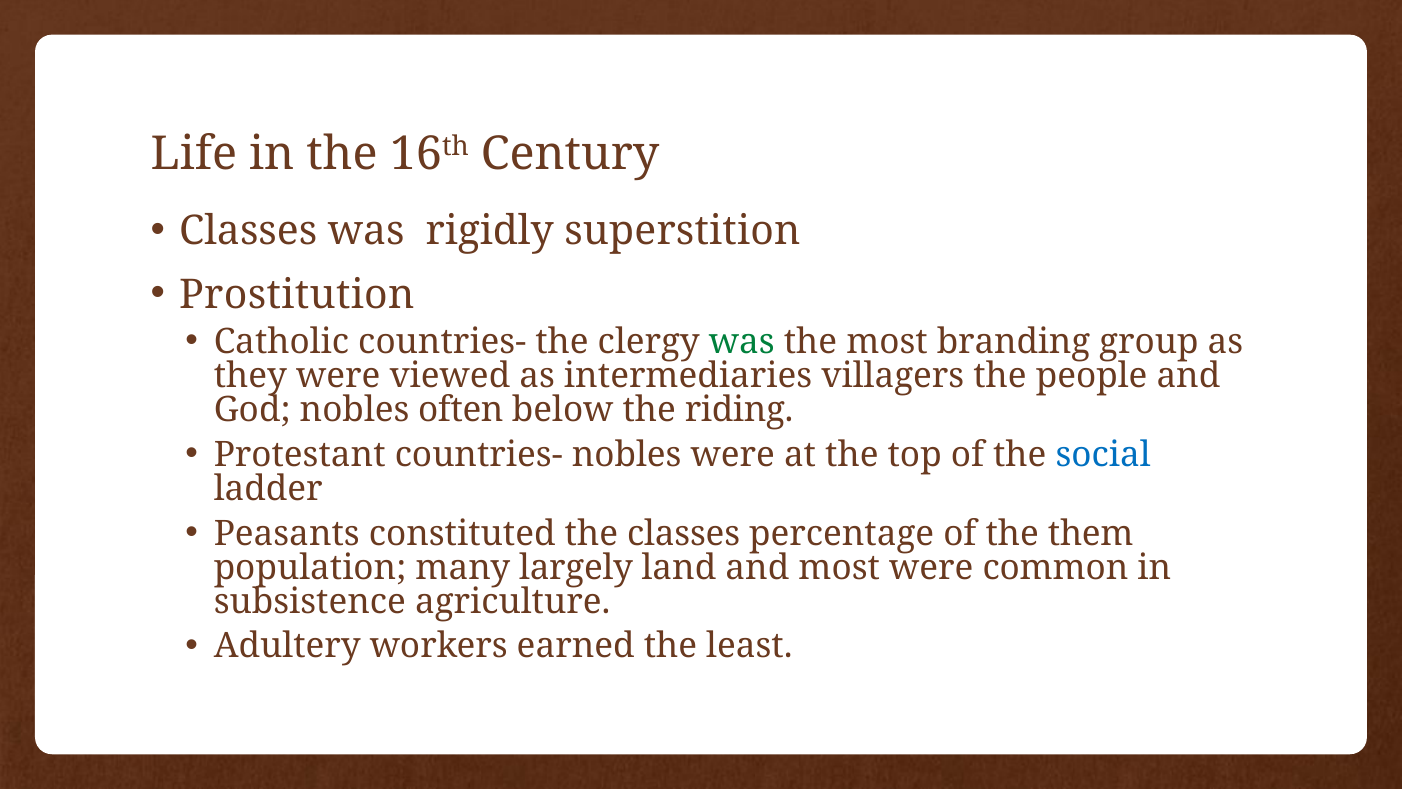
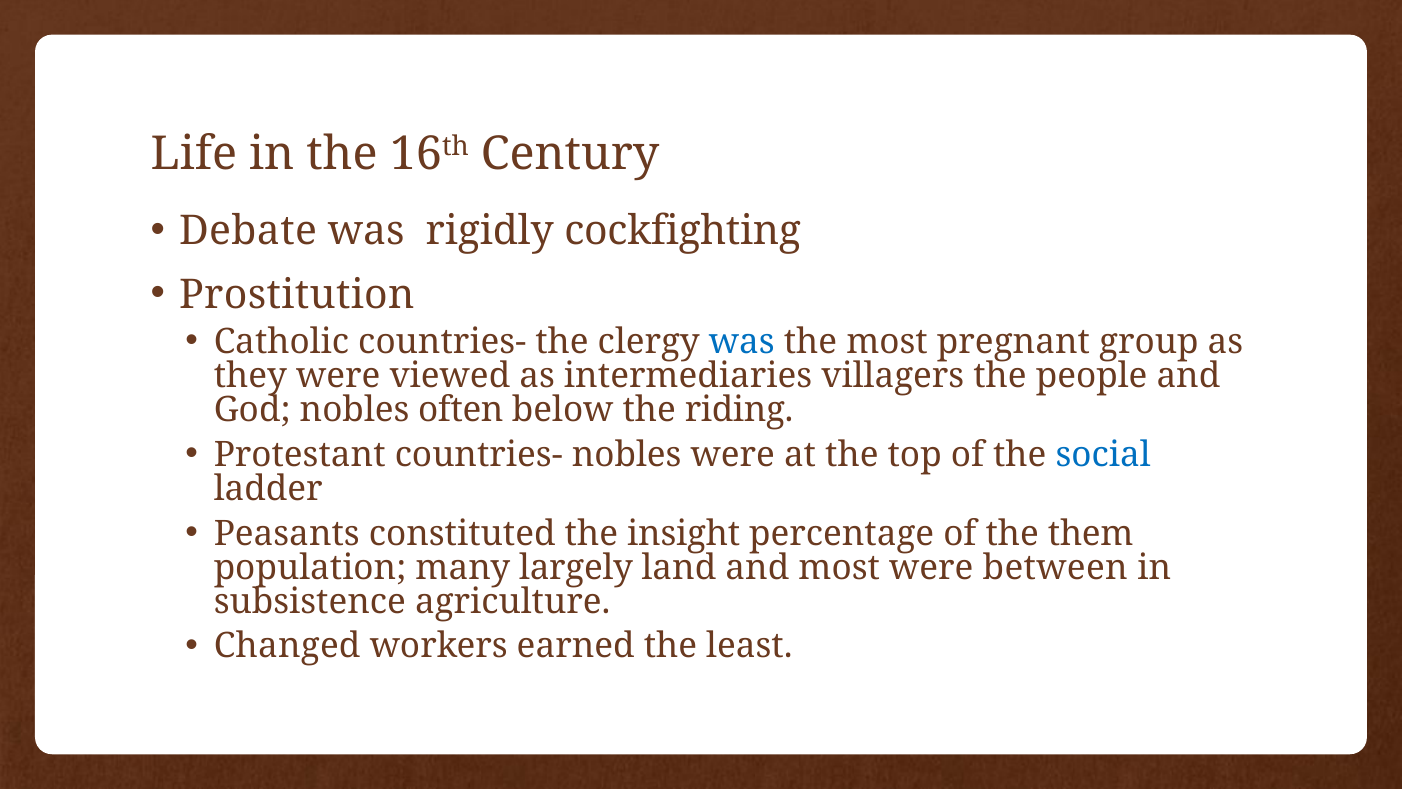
Classes: Classes -> Debate (248, 231)
superstition: superstition -> cockfighting (683, 231)
was colour: green -> blue (742, 342)
branding: branding -> pregnant (1013, 342)
the classes: classes -> insight (684, 533)
common: common -> between (1055, 567)
Adultery: Adultery -> Changed (287, 646)
